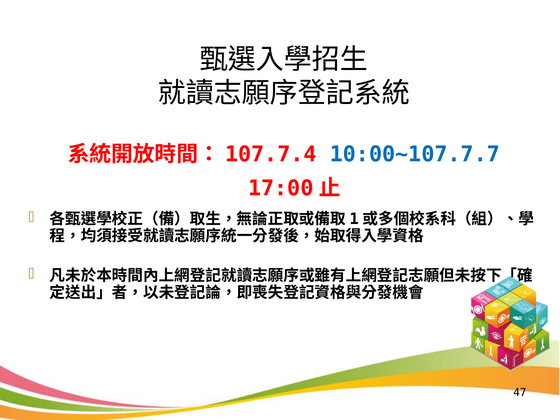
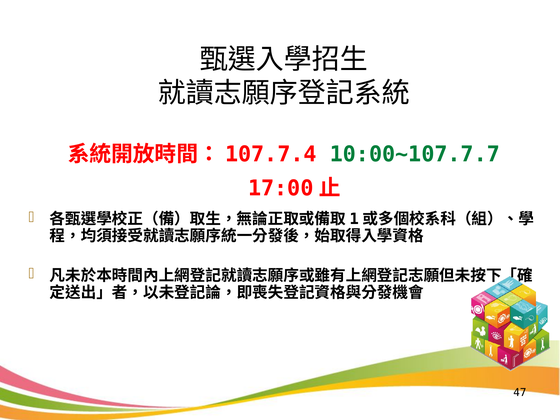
10:00~107.7.7 colour: blue -> green (415, 154)
